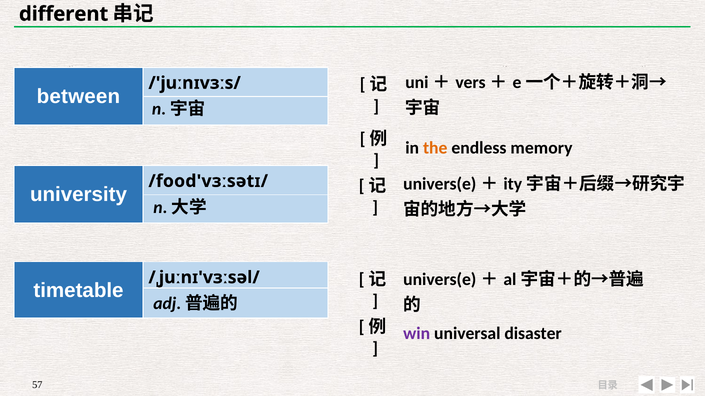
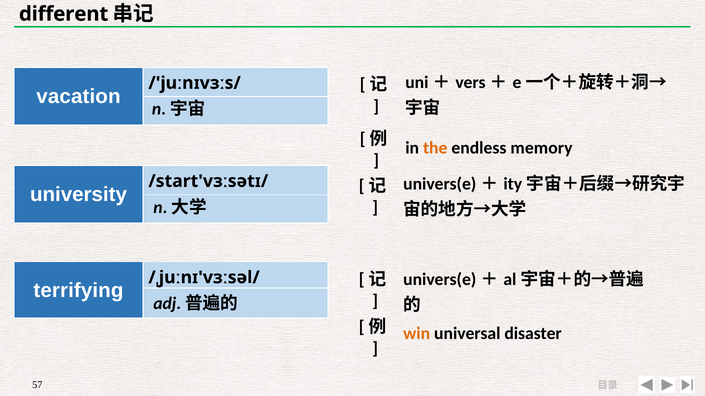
between: between -> vacation (78, 97)
/food'vɜːsətɪ/: /food'vɜːsətɪ/ -> /start'vɜːsətɪ/ (208, 181)
timetable: timetable -> terrifying (78, 291)
win colour: purple -> orange (417, 334)
